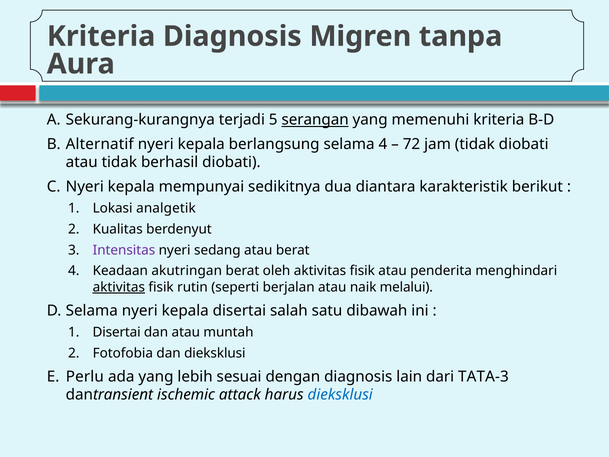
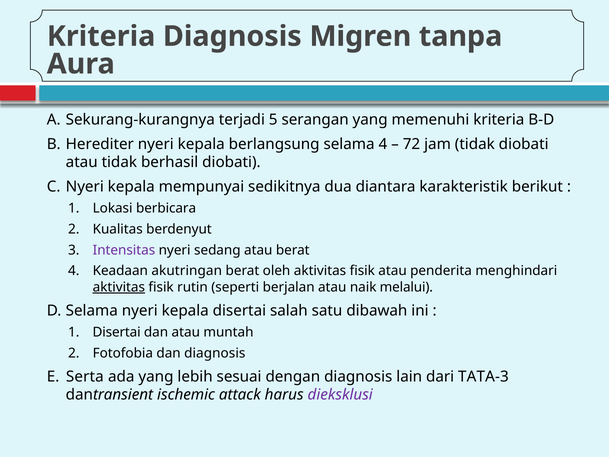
serangan underline: present -> none (315, 120)
Alternatif: Alternatif -> Herediter (100, 144)
analgetik: analgetik -> berbicara (166, 208)
dan dieksklusi: dieksklusi -> diagnosis (215, 353)
Perlu: Perlu -> Serta (85, 376)
dieksklusi colour: blue -> purple (340, 395)
